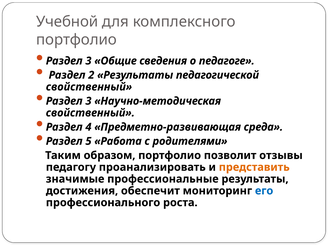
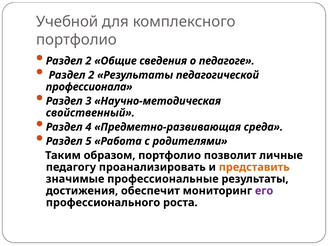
3: 3 -> 2 (88, 61)
свойственный: свойственный -> профессионала (89, 87)
отзывы: отзывы -> личные (281, 155)
его colour: blue -> purple (264, 191)
